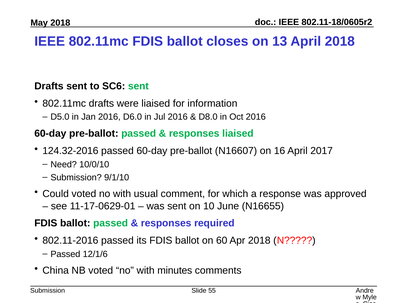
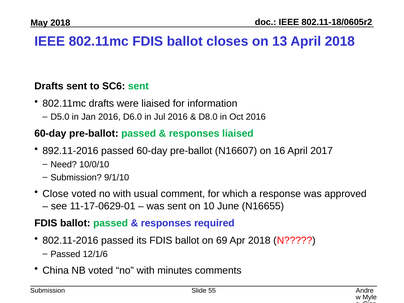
124.32-2016: 124.32-2016 -> 892.11-2016 (70, 151)
Could: Could -> Close (56, 194)
60: 60 -> 69 (222, 240)
